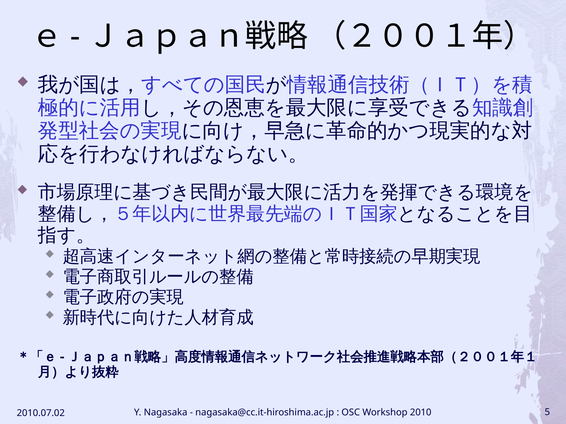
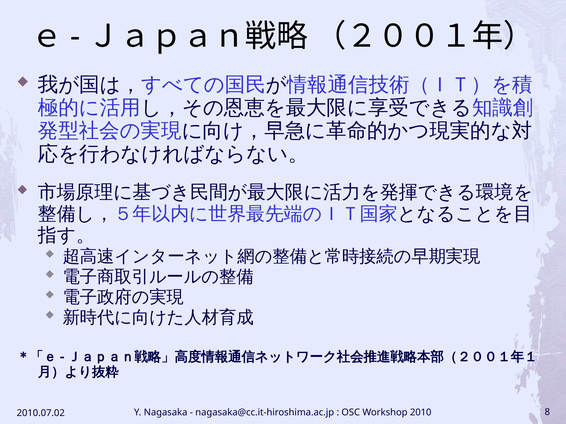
5: 5 -> 8 (547, 413)
